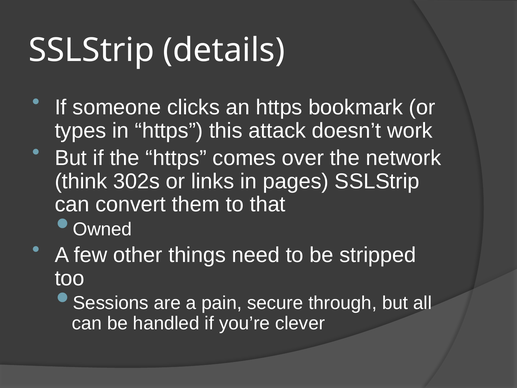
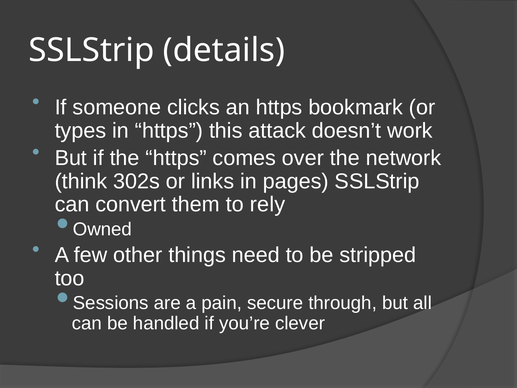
that: that -> rely (268, 204)
